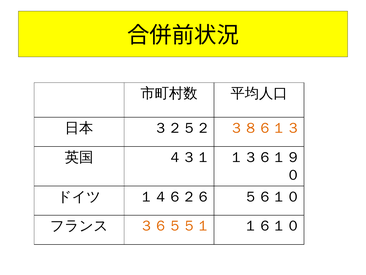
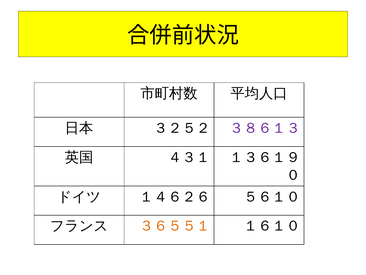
３８６１３ colour: orange -> purple (265, 128)
